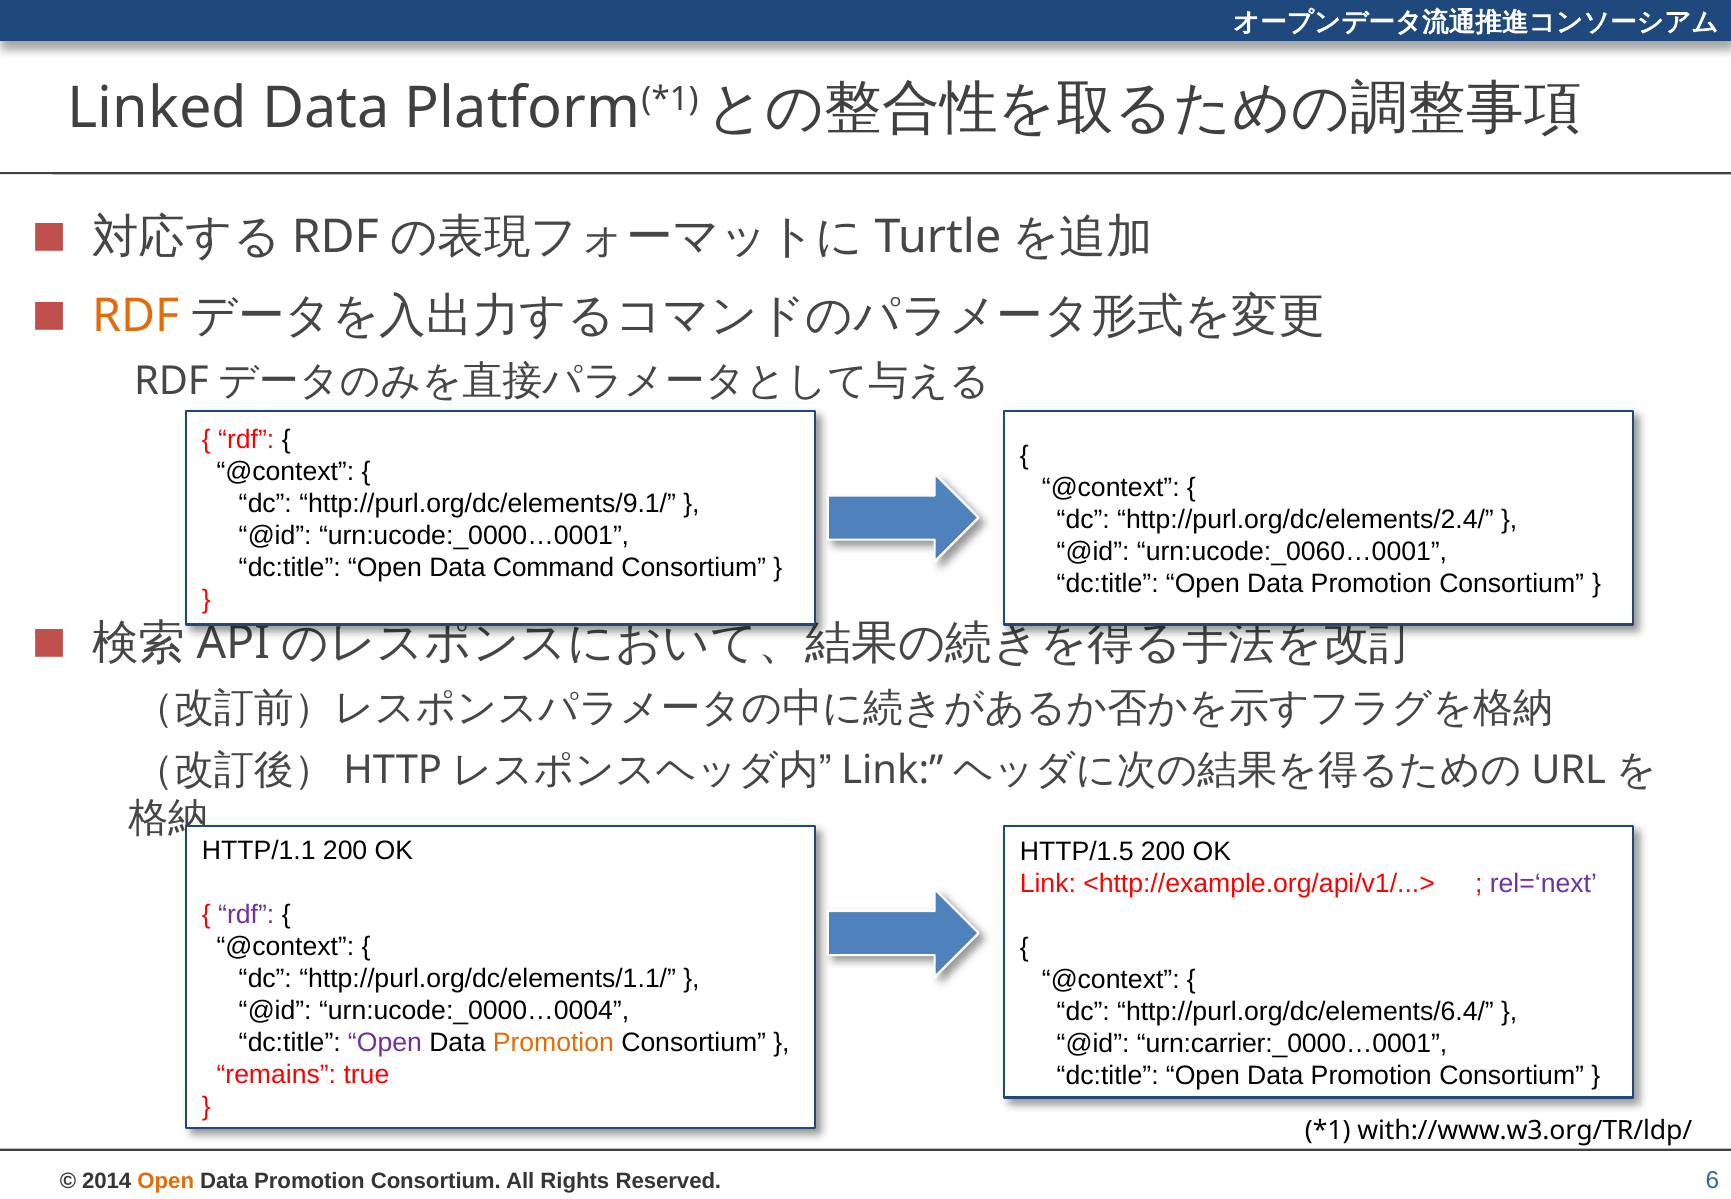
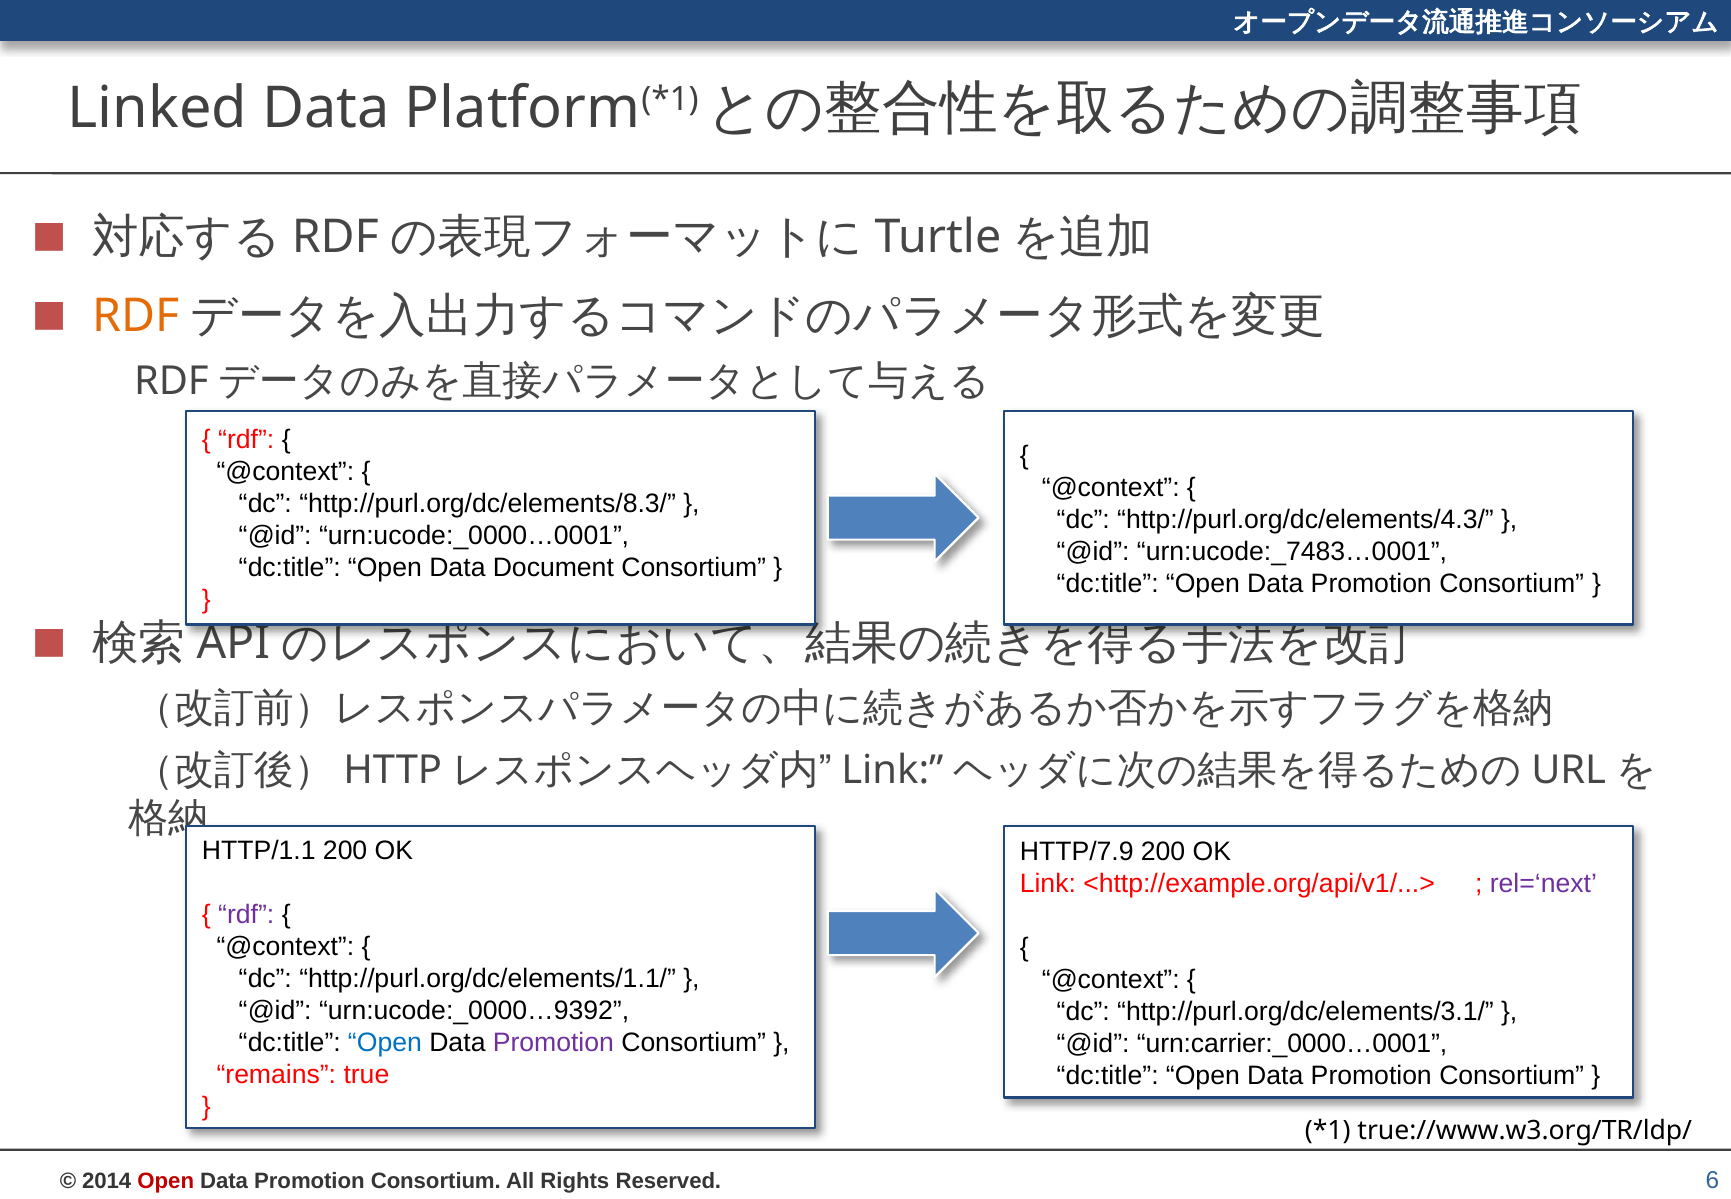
http://purl.org/dc/elements/9.1/: http://purl.org/dc/elements/9.1/ -> http://purl.org/dc/elements/8.3/ (488, 503)
http://purl.org/dc/elements/2.4/: http://purl.org/dc/elements/2.4/ -> http://purl.org/dc/elements/4.3/ (1306, 519)
urn:ucode:_0060…0001: urn:ucode:_0060…0001 -> urn:ucode:_7483…0001 (1292, 551)
Command: Command -> Document (553, 567)
HTTP/1.5: HTTP/1.5 -> HTTP/7.9 (1077, 851)
urn:ucode:_0000…0004: urn:ucode:_0000…0004 -> urn:ucode:_0000…9392 (474, 1010)
http://purl.org/dc/elements/6.4/: http://purl.org/dc/elements/6.4/ -> http://purl.org/dc/elements/3.1/ (1306, 1011)
Open colour: purple -> blue (385, 1042)
Promotion colour: orange -> purple (553, 1042)
with://www.w3.org/TR/ldp/: with://www.w3.org/TR/ldp/ -> true://www.w3.org/TR/ldp/ (1525, 1130)
Open colour: orange -> red (166, 1181)
